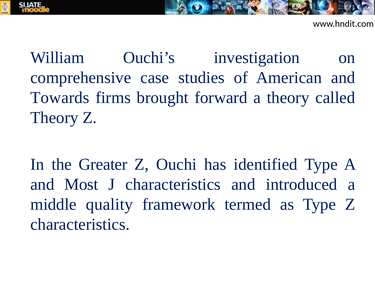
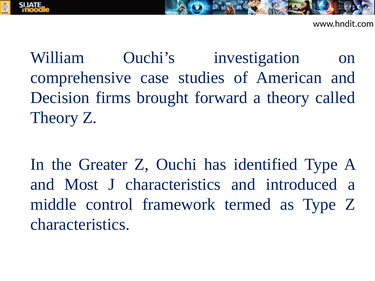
Towards: Towards -> Decision (60, 98)
quality: quality -> control (109, 204)
